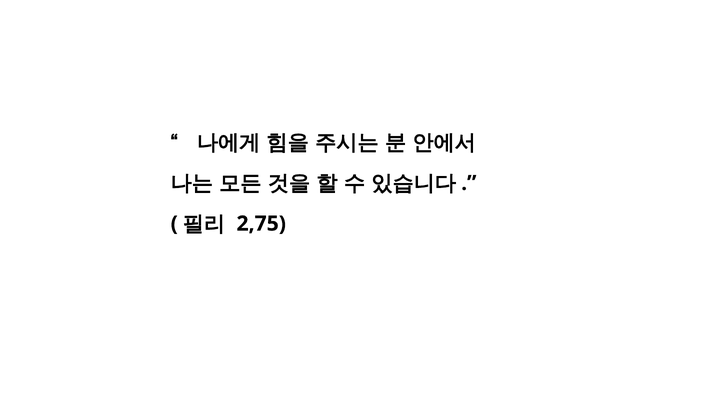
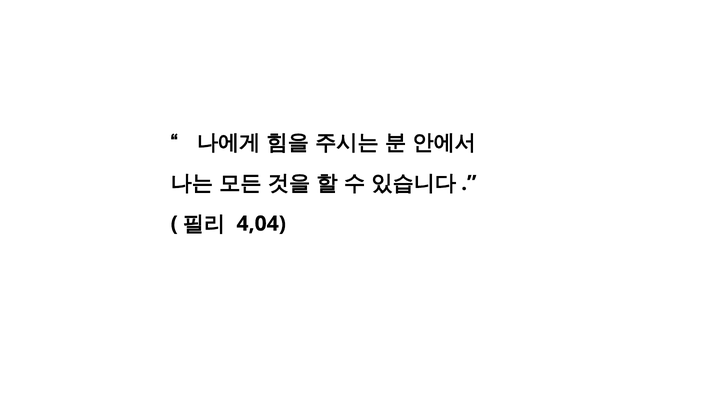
2,75: 2,75 -> 4,04 (261, 224)
